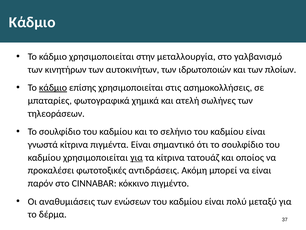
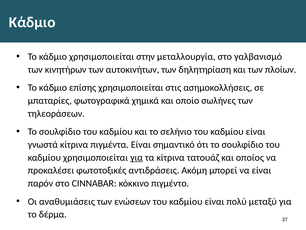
ιδρωτοποιών: ιδρωτοποιών -> δηλητηρίαση (205, 69)
κάδμιο underline: present -> none (53, 87)
ατελή: ατελή -> οποίο (187, 100)
